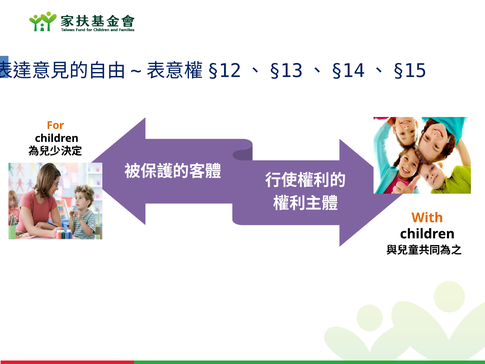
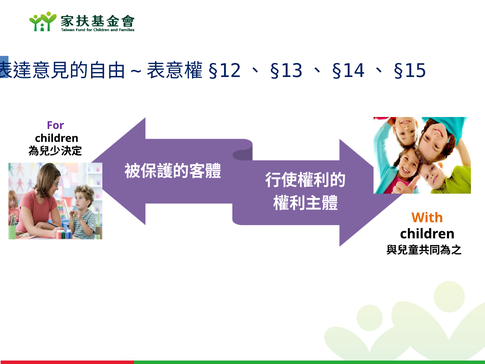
For colour: orange -> purple (55, 125)
